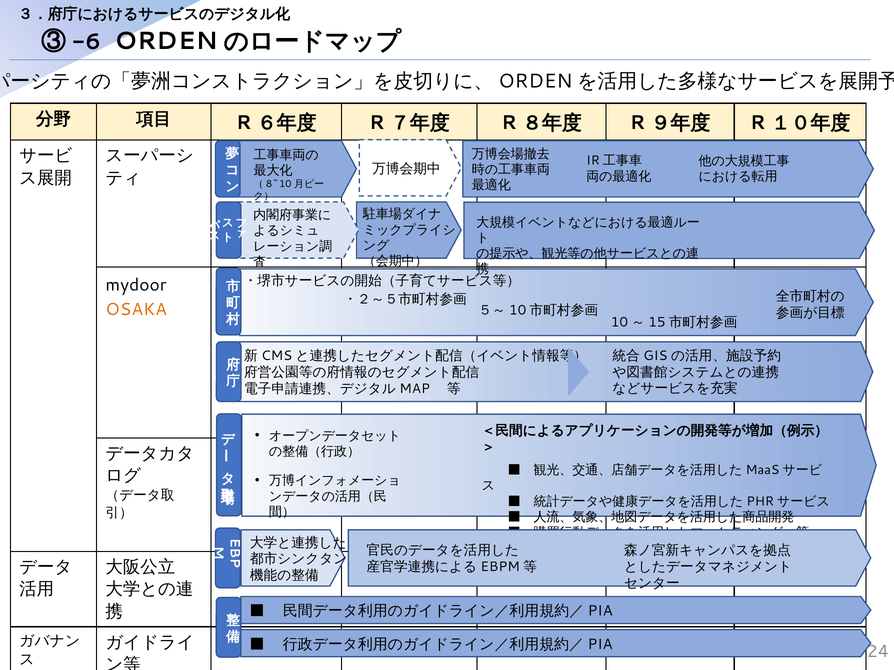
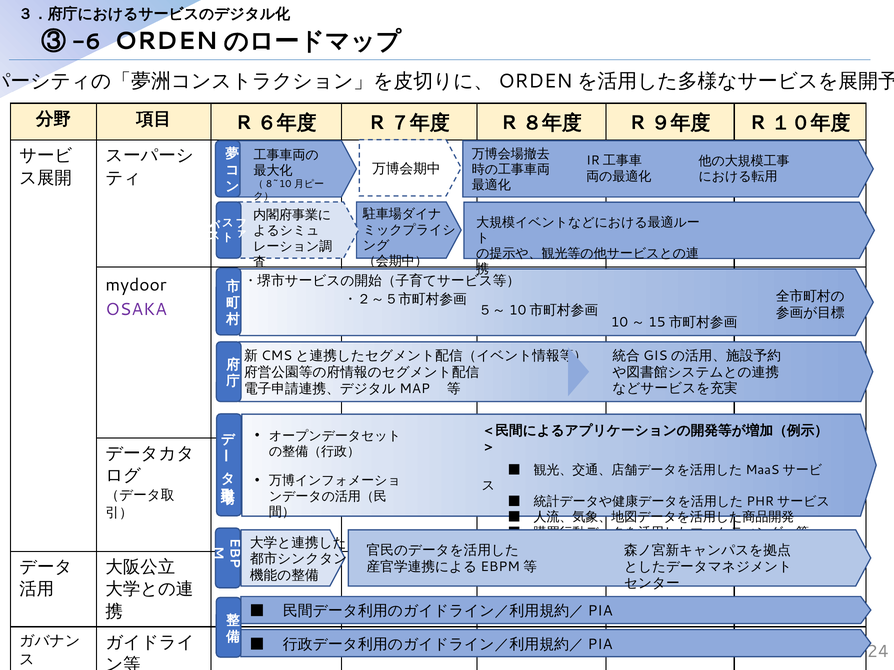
OSAKA colour: orange -> purple (136, 310)
